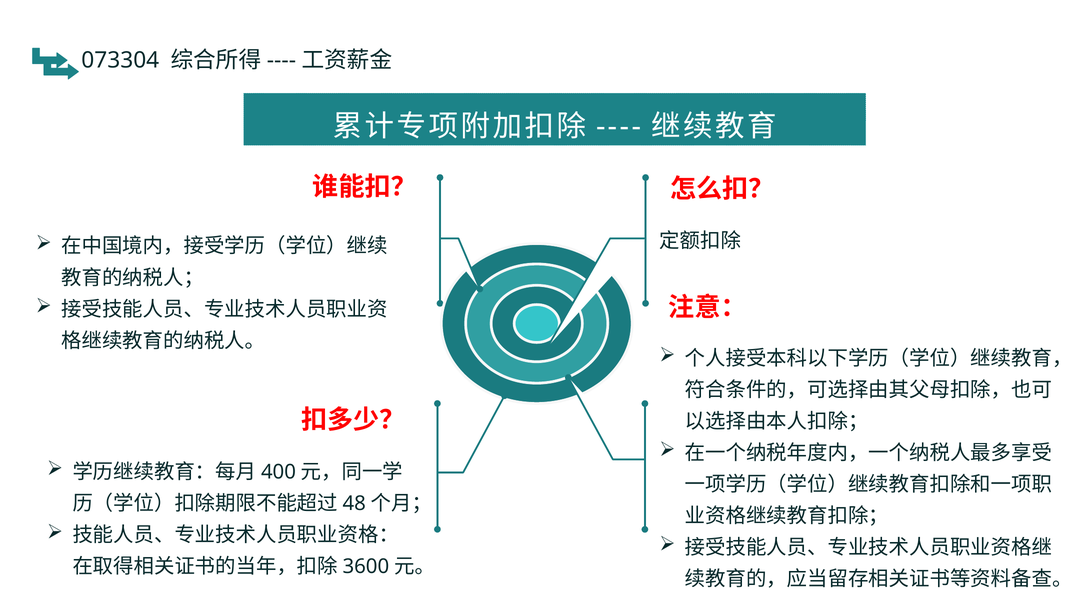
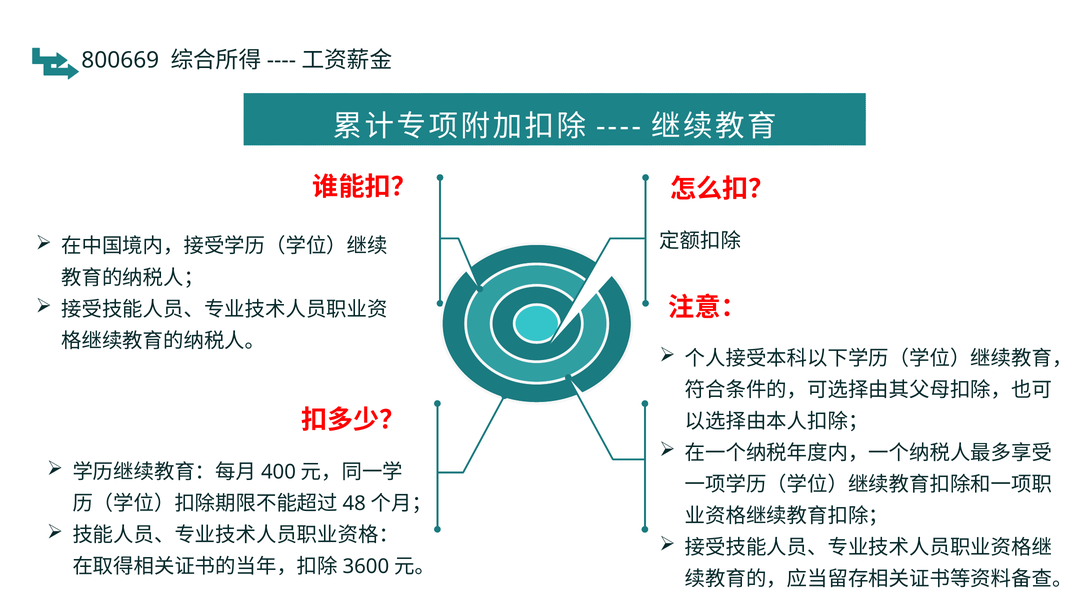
073304: 073304 -> 800669 (120, 60)
